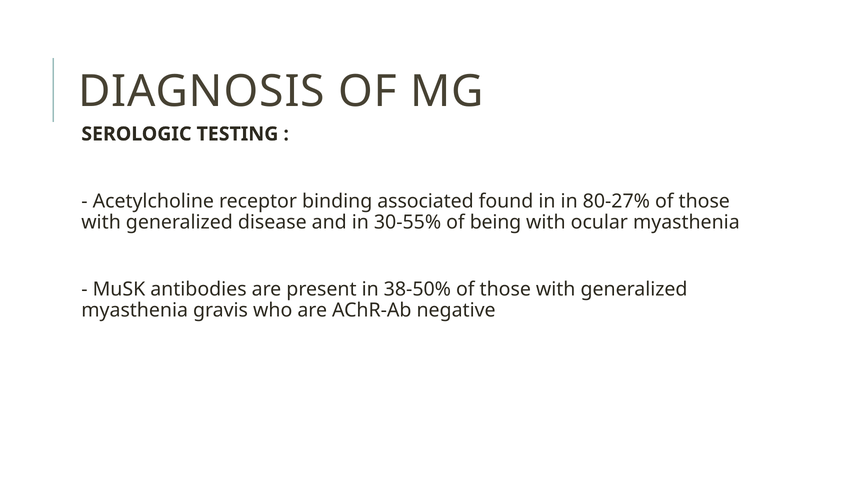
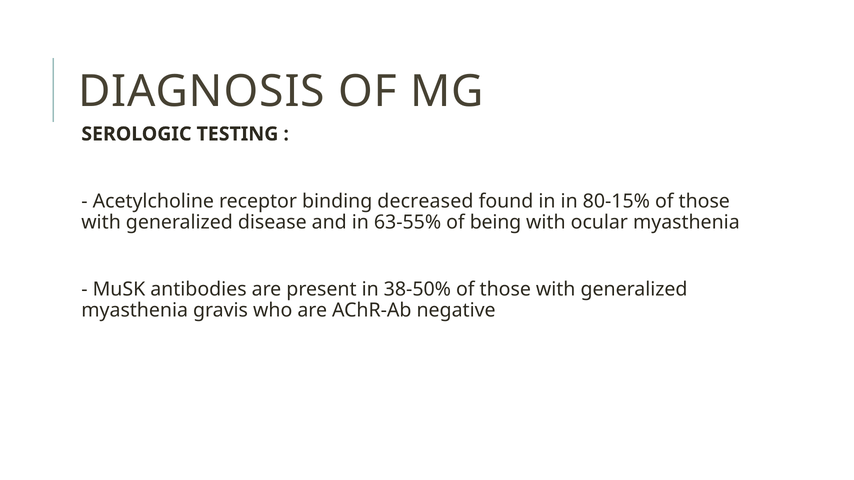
associated: associated -> decreased (425, 201)
80-27%: 80-27% -> 80-15% (616, 201)
30-55%: 30-55% -> 63-55% (408, 222)
